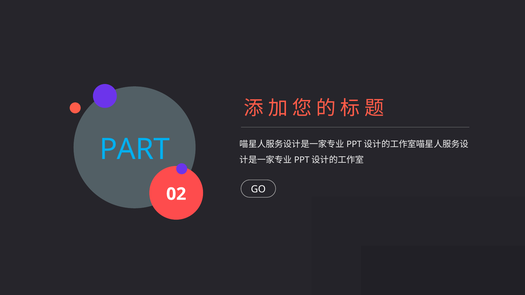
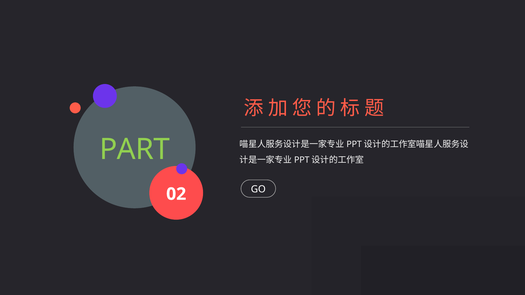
PART colour: light blue -> light green (135, 150)
